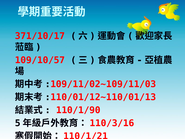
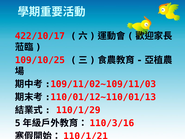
371/10/17: 371/10/17 -> 422/10/17 (40, 36)
109/10/57: 109/10/57 -> 109/10/25 (40, 60)
110/1/90: 110/1/90 -> 110/1/29 (78, 110)
